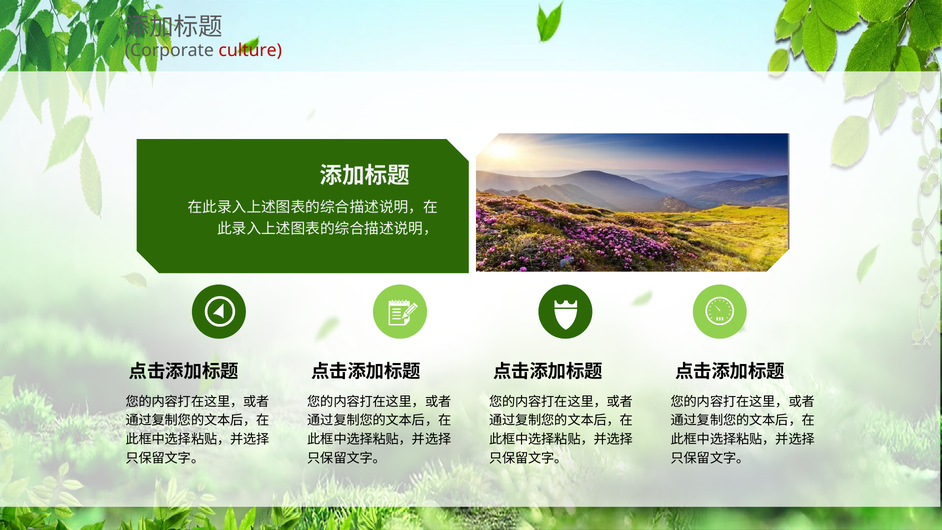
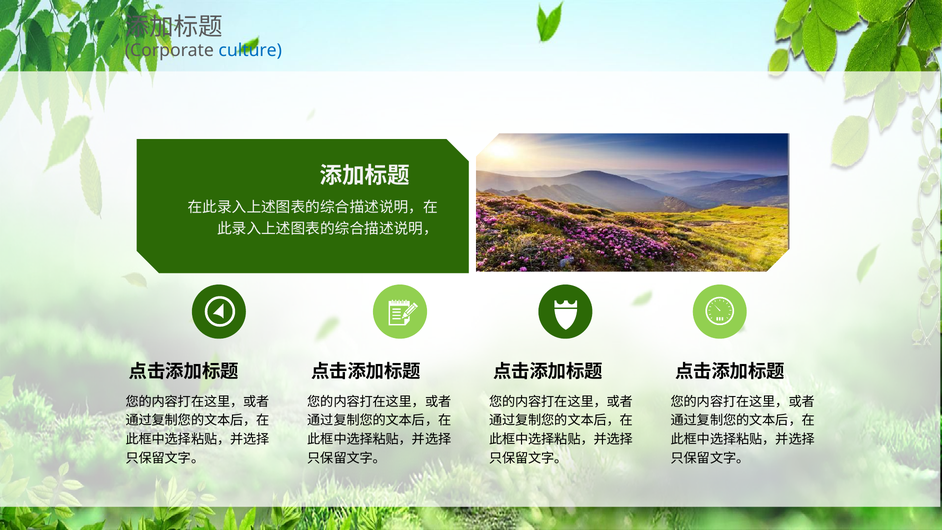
culture colour: red -> blue (250, 50)
